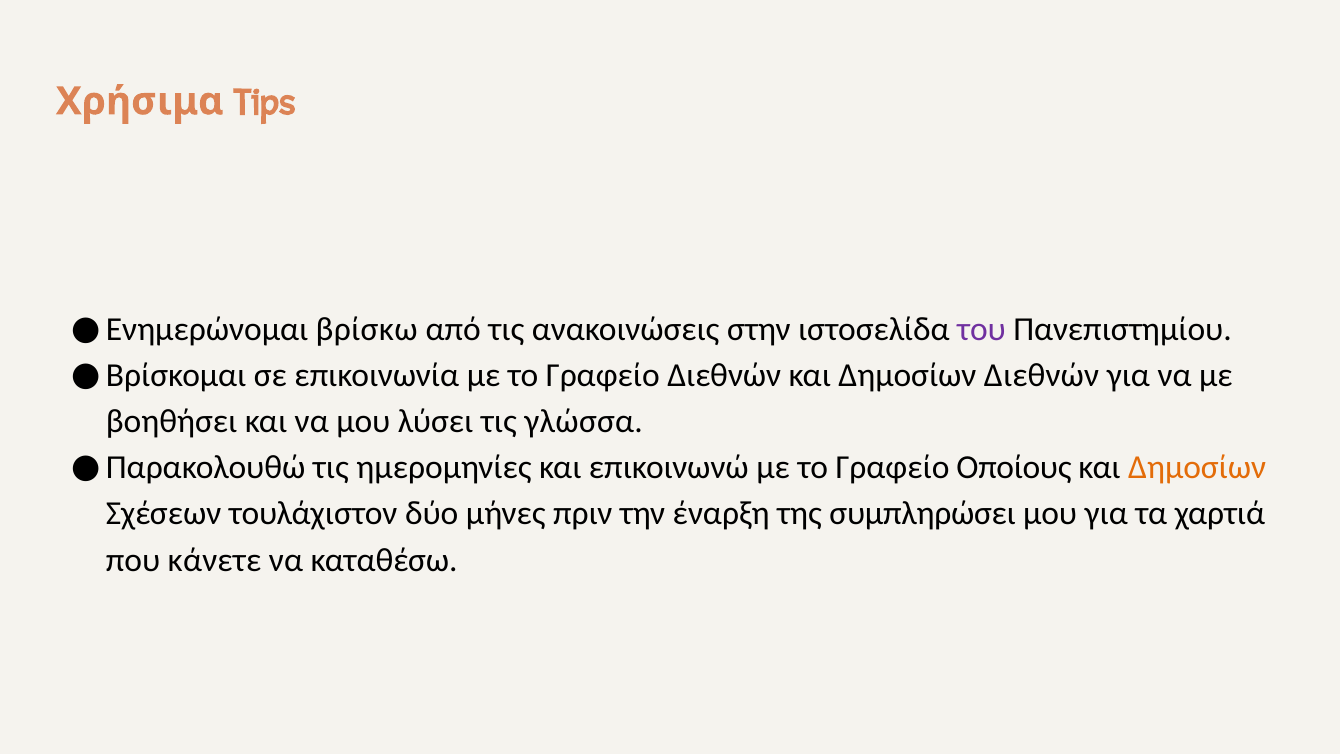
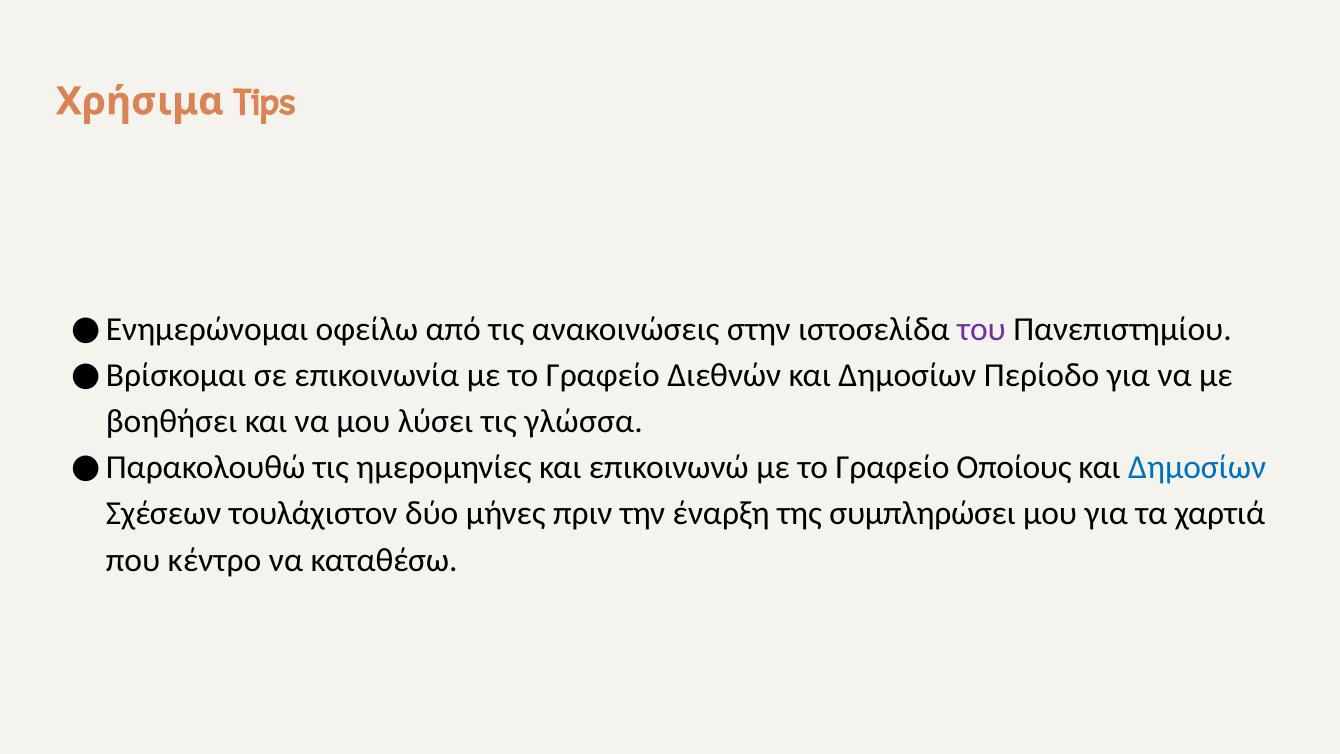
βρίσκω: βρίσκω -> οφείλω (367, 329)
Δημοσίων Διεθνών: Διεθνών -> Περίοδο (1042, 375)
Δημοσίων colour: orange -> blue (1197, 467)
κάνετε: κάνετε -> κέντρο (215, 560)
